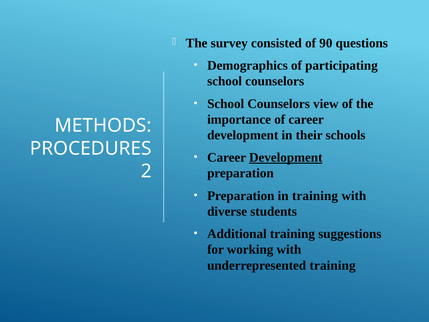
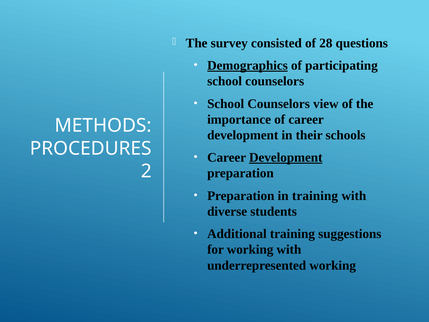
90: 90 -> 28 (326, 43)
Demographics underline: none -> present (247, 65)
underrepresented training: training -> working (333, 265)
